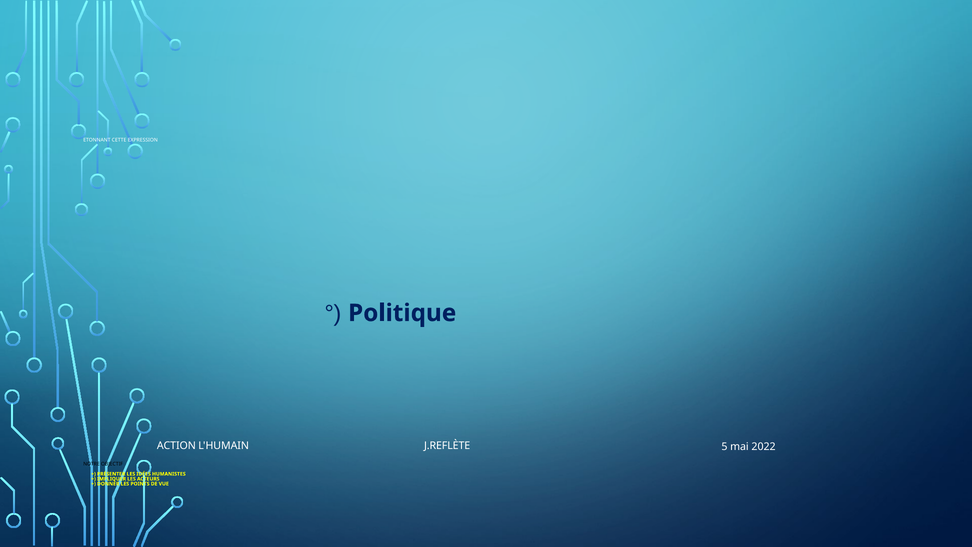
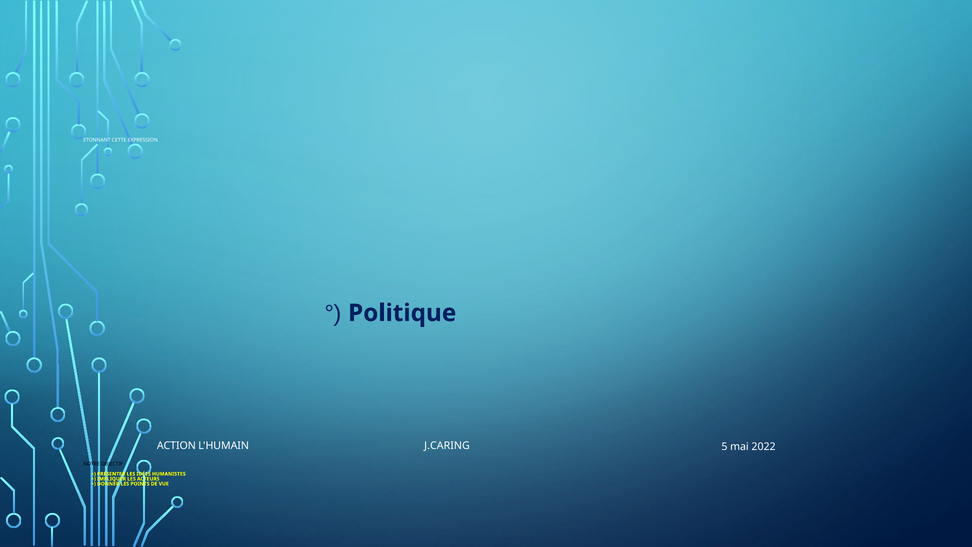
J.REFLÈTE: J.REFLÈTE -> J.CARING (447, 446)
